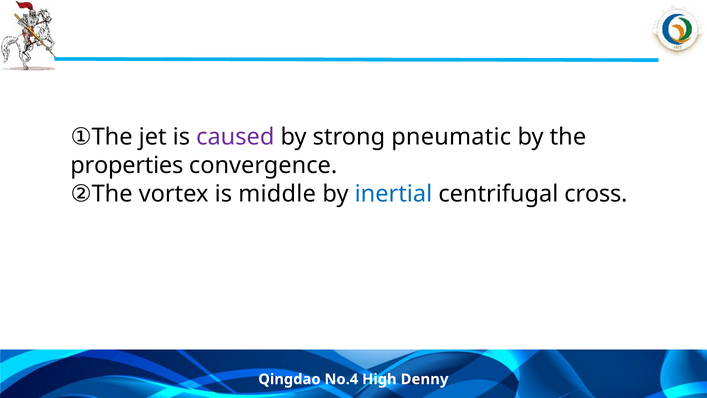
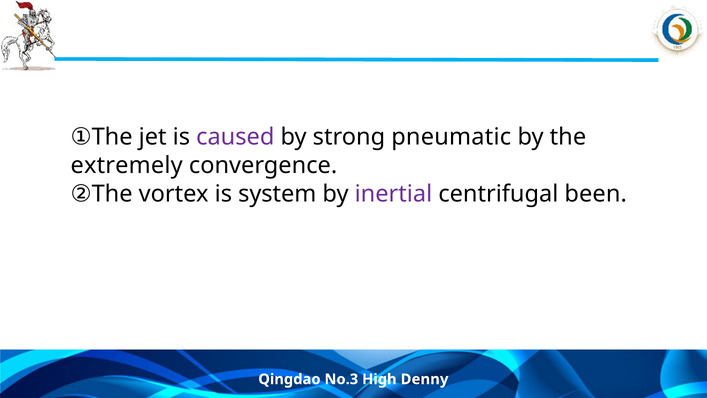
properties: properties -> extremely (127, 165)
middle: middle -> system (277, 194)
inertial colour: blue -> purple (393, 194)
cross: cross -> been (596, 194)
No.4: No.4 -> No.3 (341, 379)
